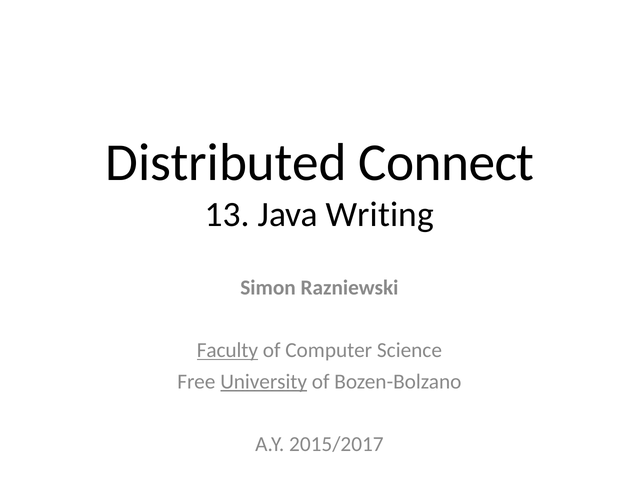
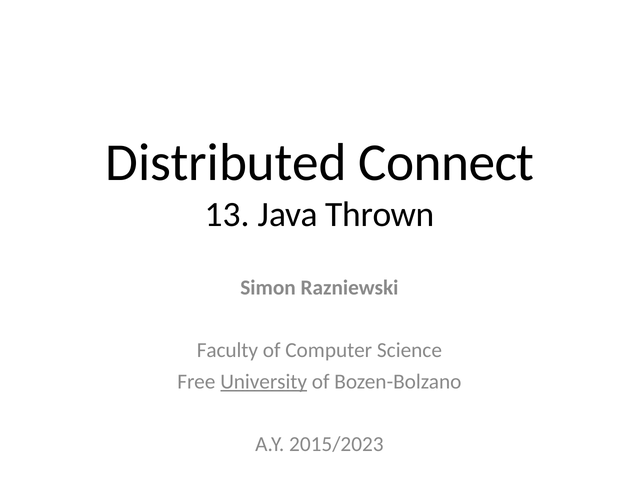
Writing: Writing -> Thrown (380, 214)
Faculty underline: present -> none (227, 350)
2015/2017: 2015/2017 -> 2015/2023 (336, 444)
